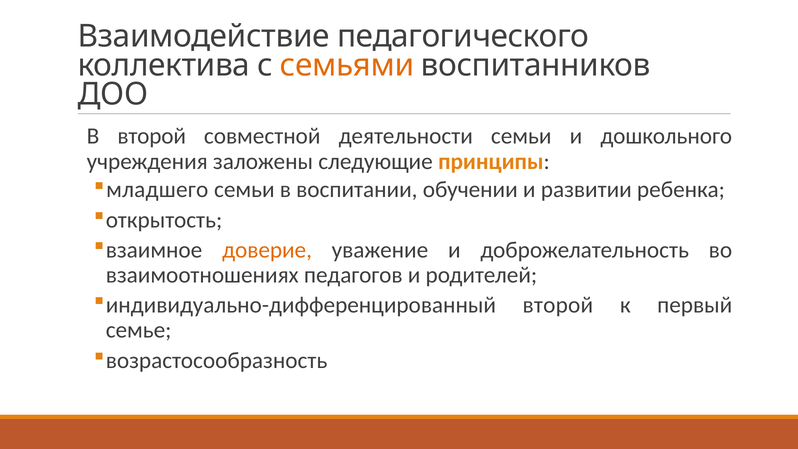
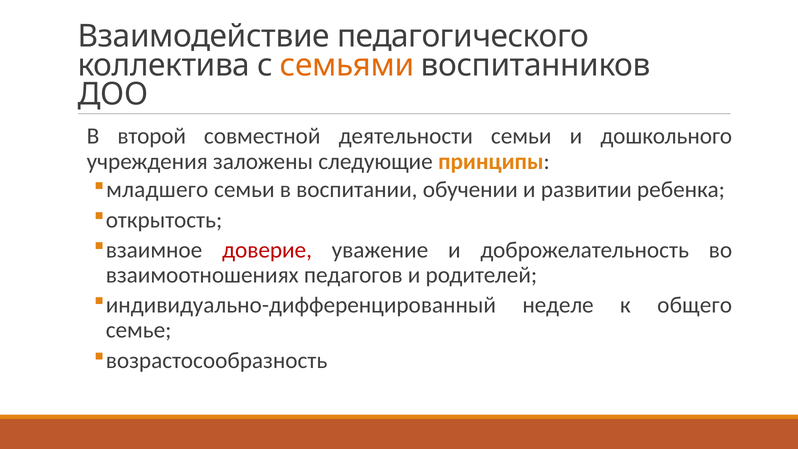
доверие colour: orange -> red (267, 250)
индивидуально-дифференцированный второй: второй -> неделе (558, 305)
первый: первый -> общего (695, 305)
